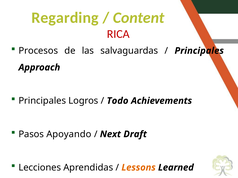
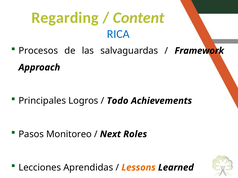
RICA colour: red -> blue (118, 34)
Principales: Principales -> Framework (199, 51)
Apoyando: Apoyando -> Monitoreo (69, 135)
Draft: Draft -> Roles (135, 135)
